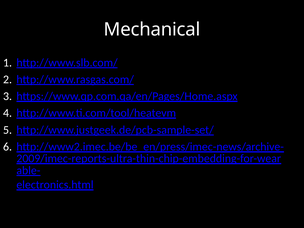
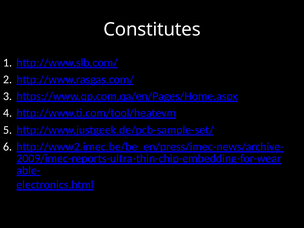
Mechanical: Mechanical -> Constitutes (152, 29)
